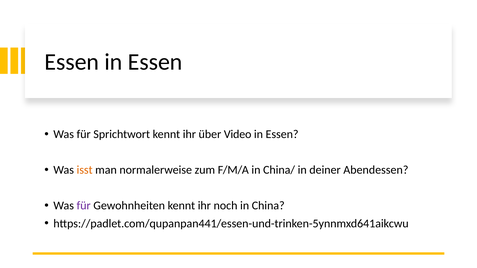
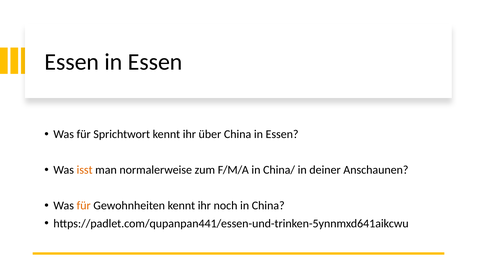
über Video: Video -> China (238, 134)
Abendessen: Abendessen -> Anschaunen (376, 170)
für colour: purple -> orange (84, 206)
